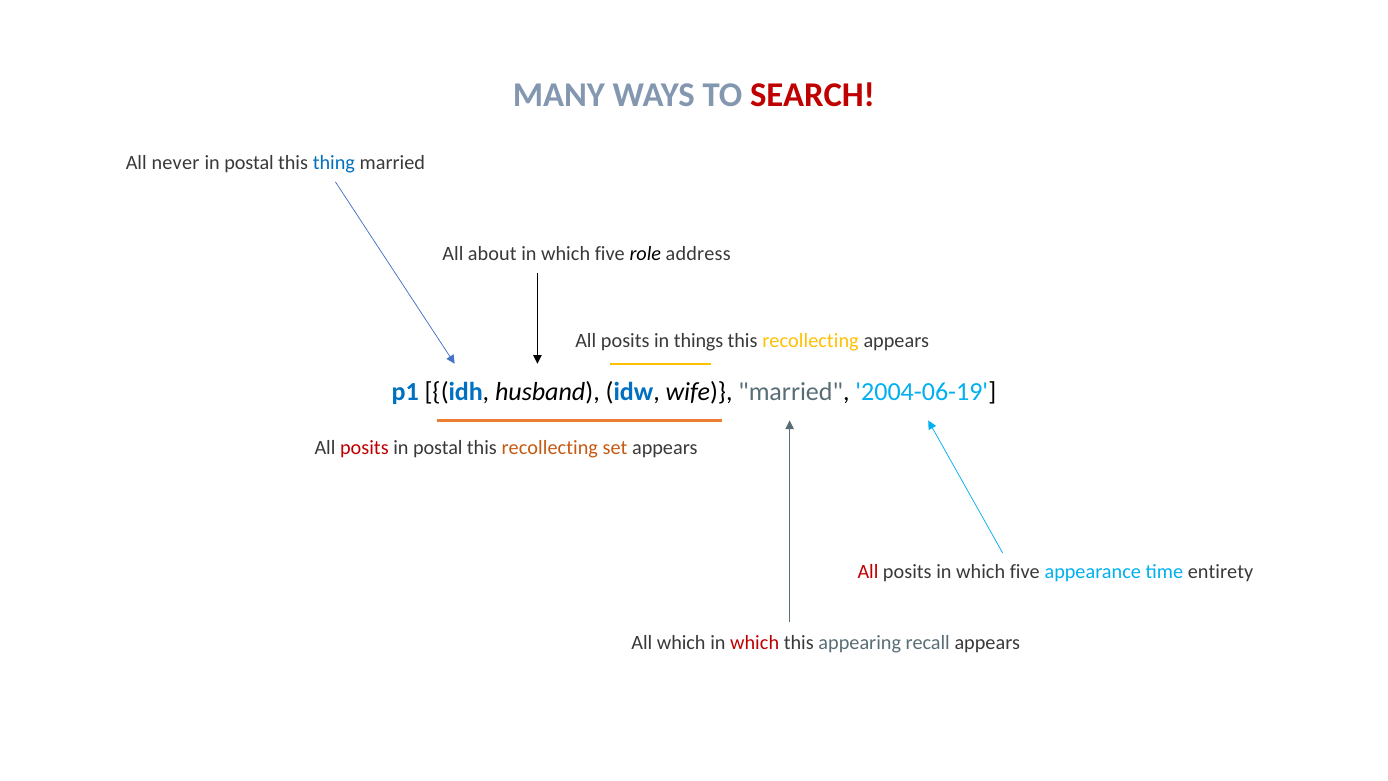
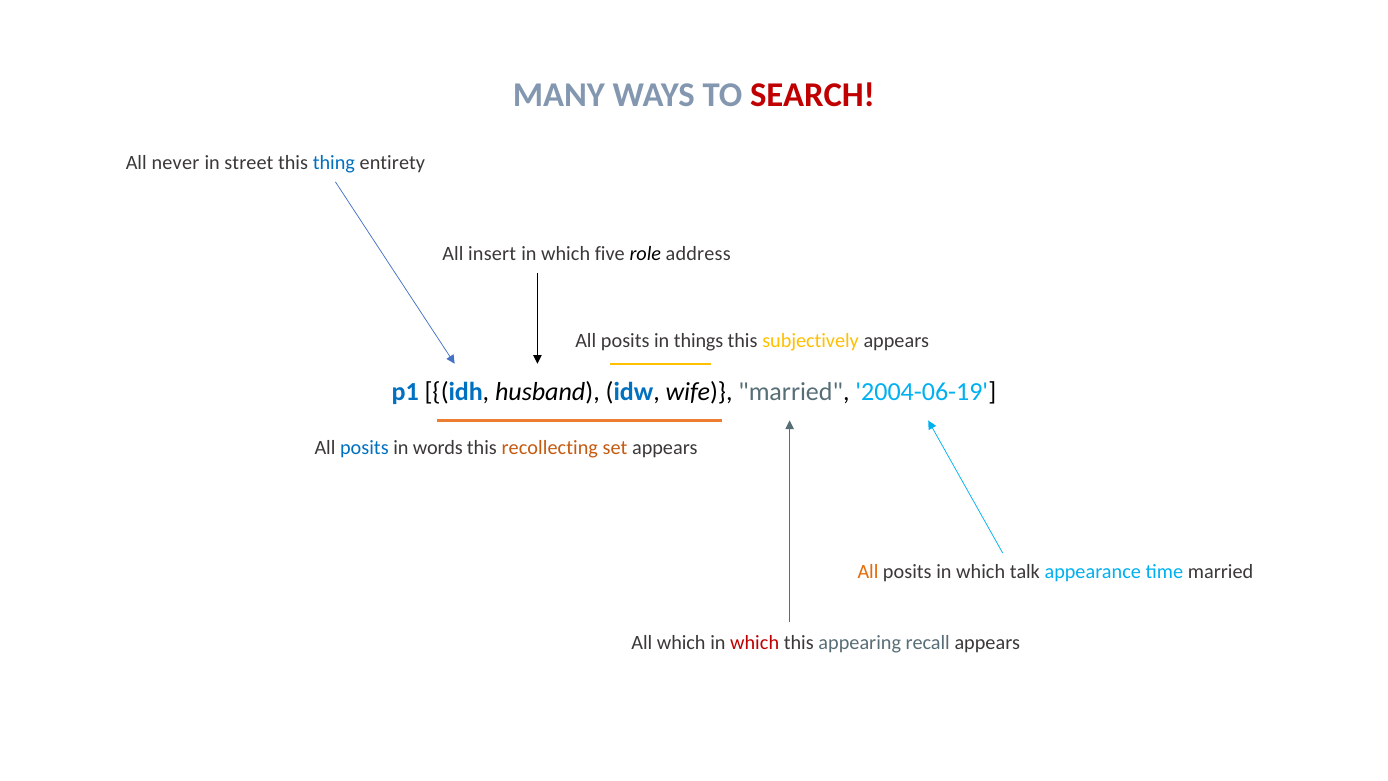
postal: postal -> street (249, 163)
thing married: married -> entirety (392, 163)
about: about -> insert (492, 254)
recollecting: recollecting -> subjectively (811, 341)
posits colour: red -> blue (364, 447)
postal: postal -> words (438, 447)
All colour: red -> orange (868, 571)
posits in which five: five -> talk (1025, 571)
time entirety: entirety -> married (1221, 571)
